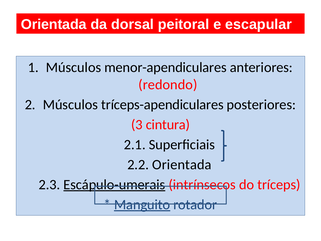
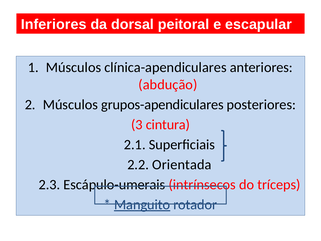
Orientada: Orientada -> Inferiores (54, 25)
menor-apendiculares: menor-apendiculares -> clínica-apendiculares (165, 67)
redondo: redondo -> abdução (168, 84)
tríceps-apendiculares: tríceps-apendiculares -> grupos-apendiculares (162, 104)
Escápulo-umerais underline: present -> none (114, 184)
